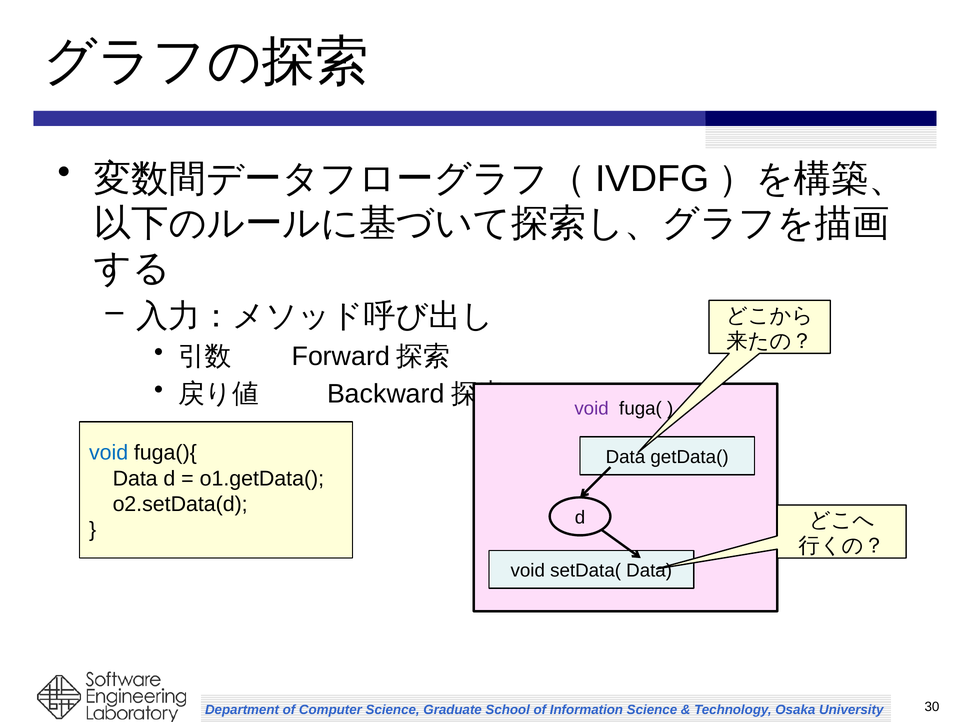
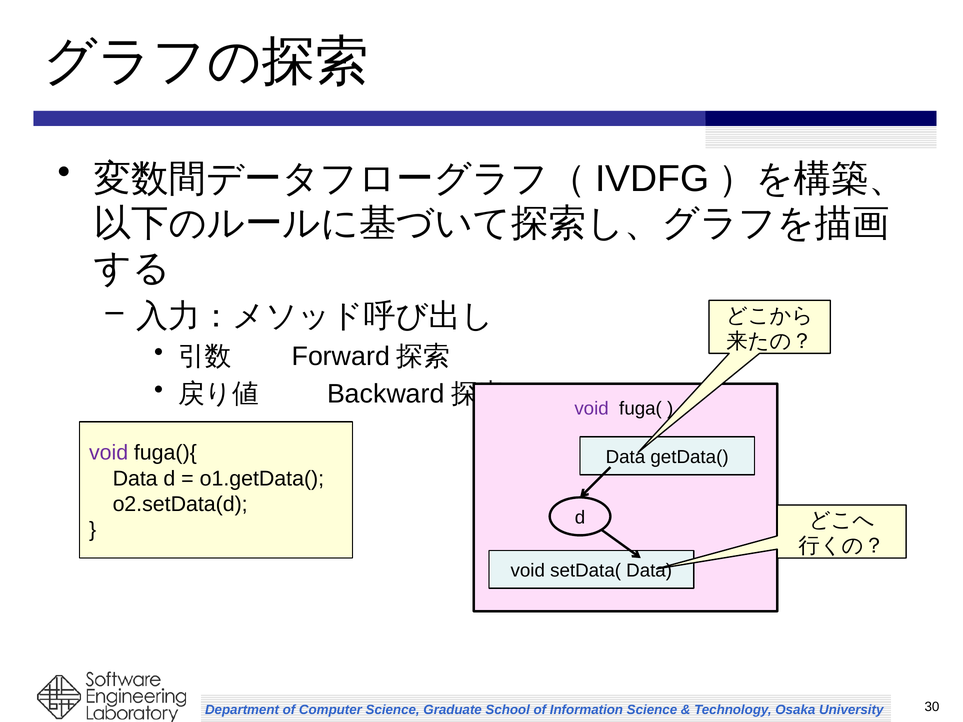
void colour: blue -> purple (109, 453)
